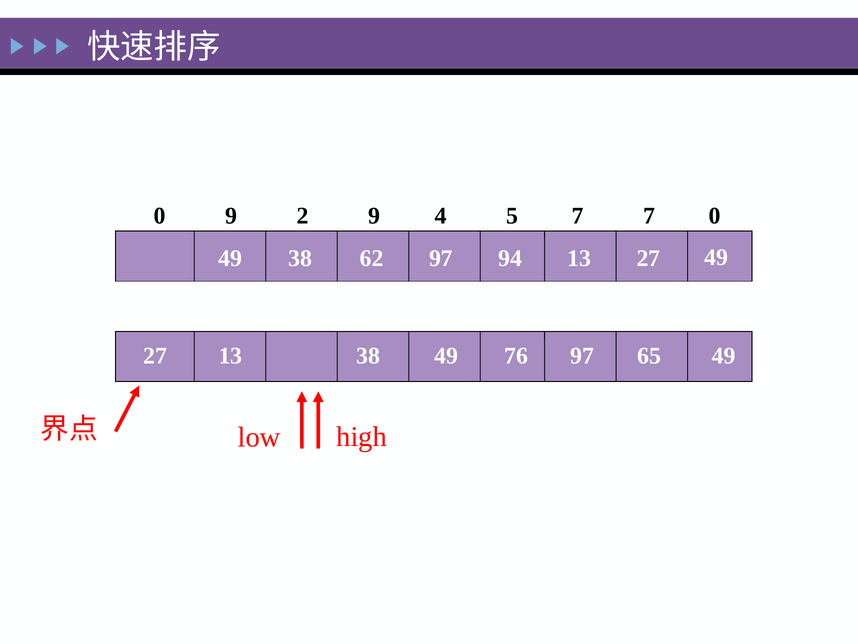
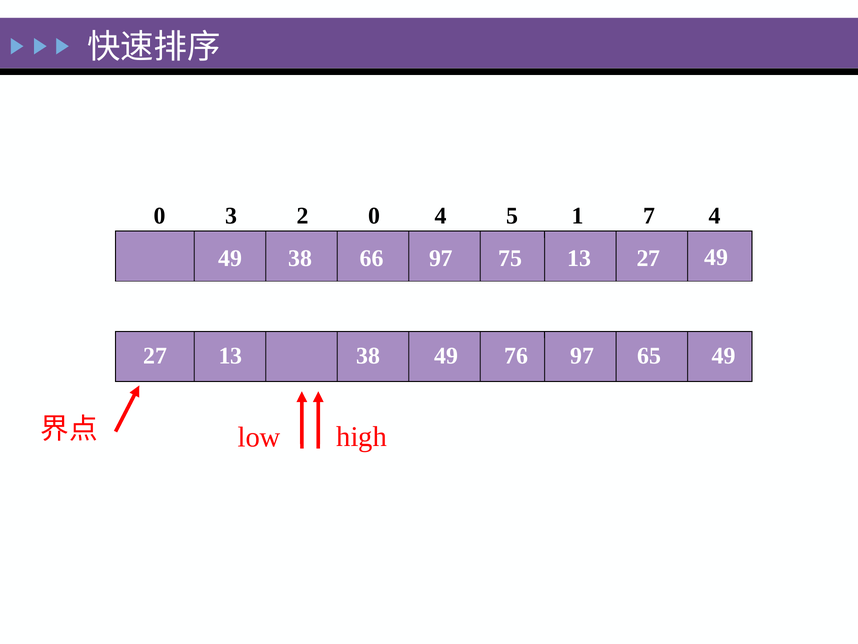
0 9: 9 -> 3 (231, 215)
2 9: 9 -> 0 (374, 215)
5 7: 7 -> 1 (578, 215)
7 0: 0 -> 4 (715, 215)
62: 62 -> 66 (372, 258)
94: 94 -> 75 (510, 258)
